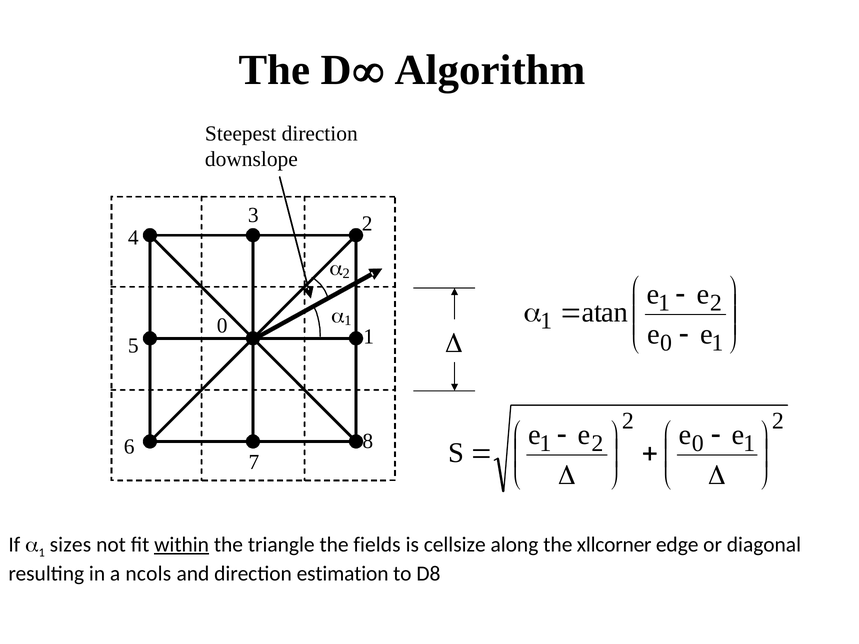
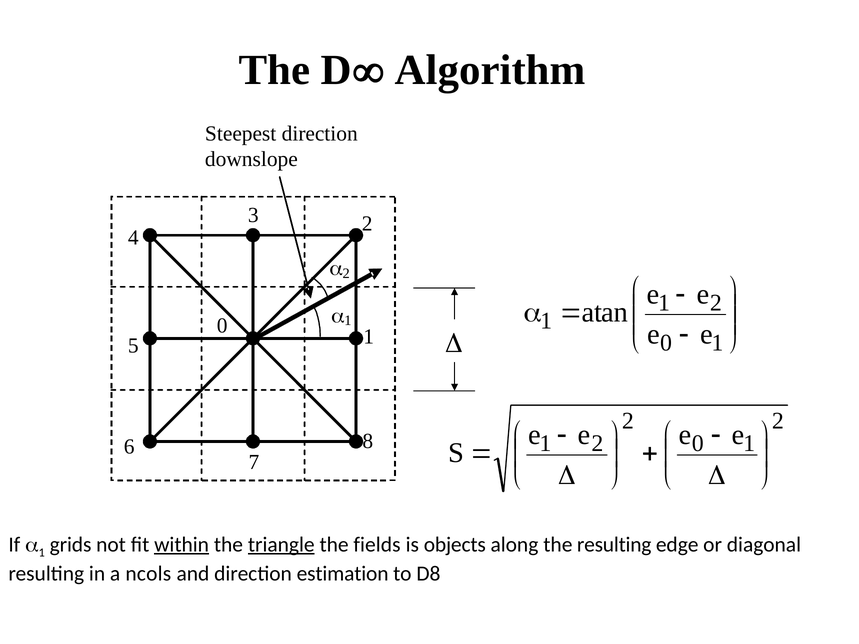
sizes: sizes -> grids (71, 545)
triangle underline: none -> present (281, 545)
cellsize: cellsize -> objects (455, 545)
the xllcorner: xllcorner -> resulting (614, 545)
